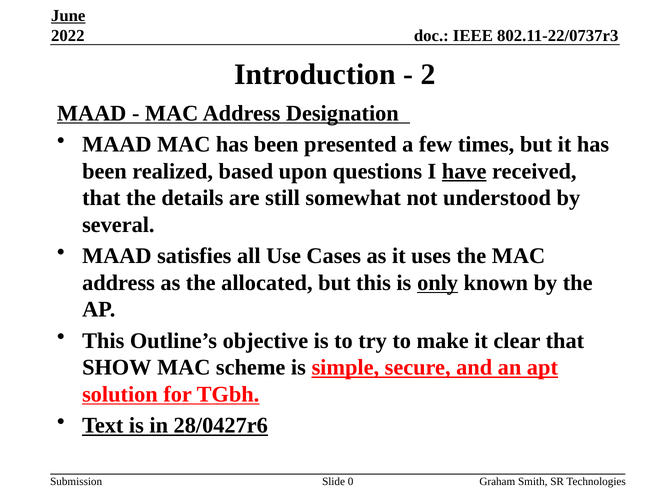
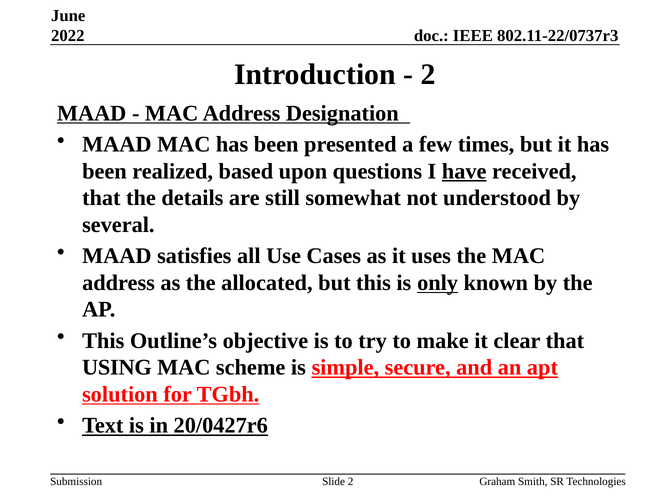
June underline: present -> none (68, 16)
SHOW: SHOW -> USING (117, 368)
28/0427r6: 28/0427r6 -> 20/0427r6 (221, 426)
Slide 0: 0 -> 2 (351, 482)
